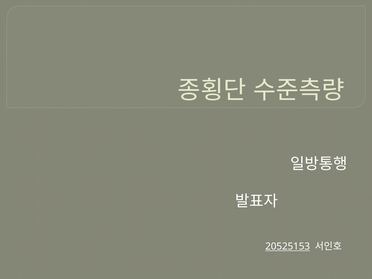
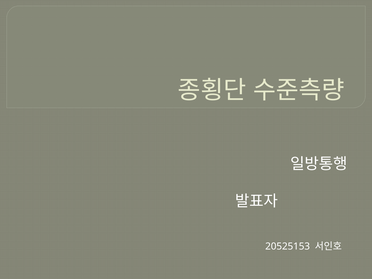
20525153 underline: present -> none (288, 246)
